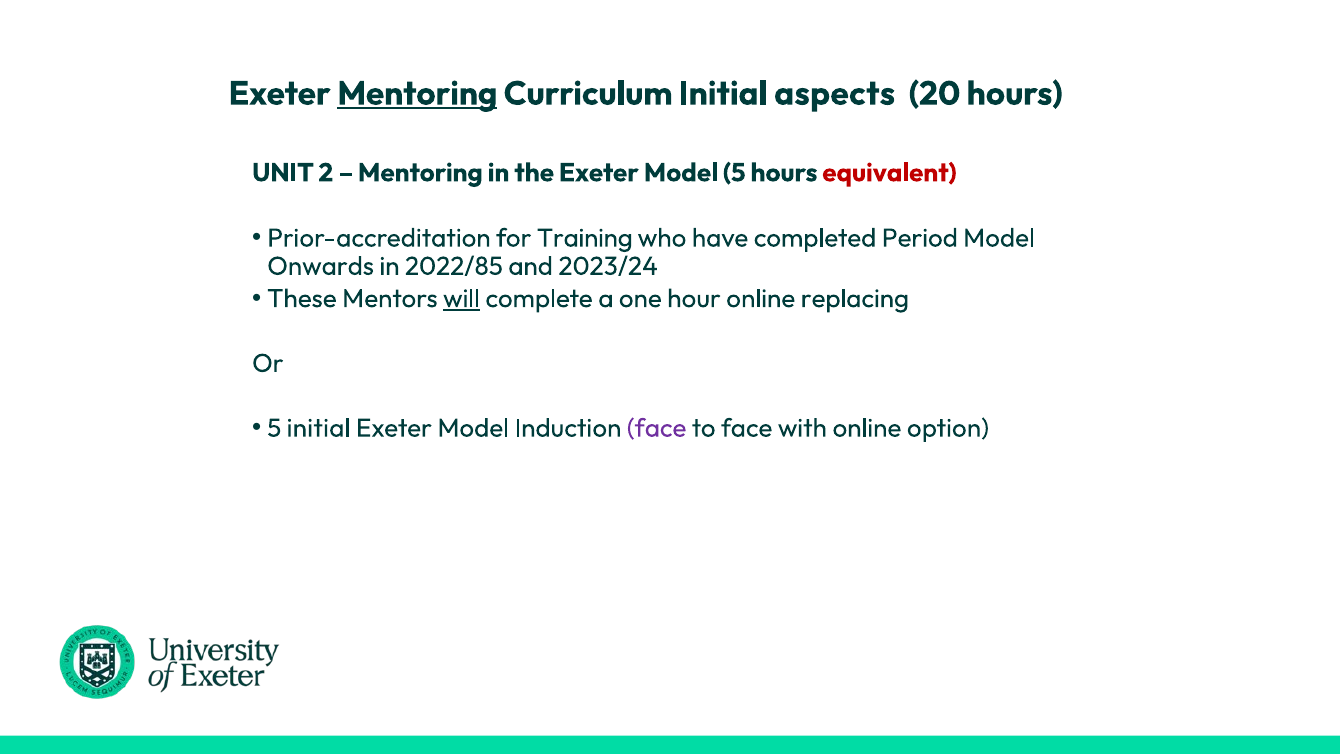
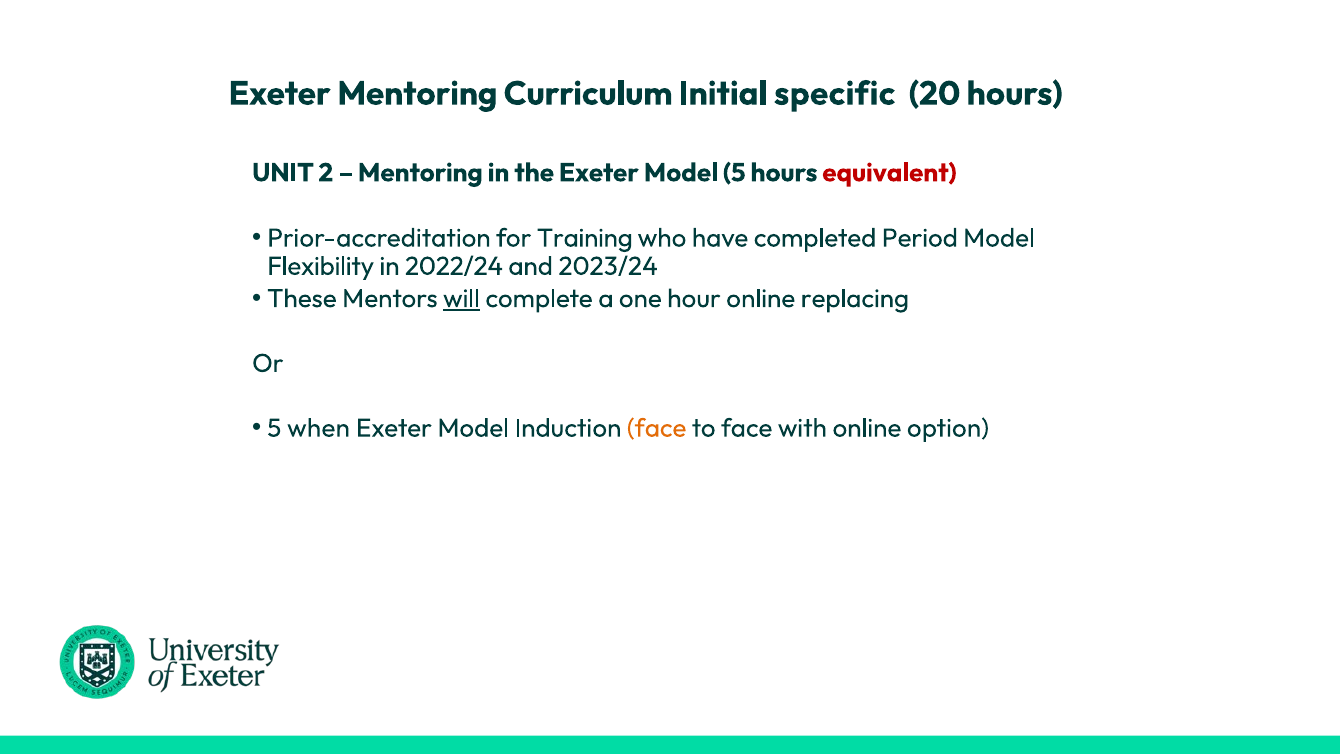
Mentoring underline: present -> none (417, 94)
aspects: aspects -> specific (835, 94)
Onwards: Onwards -> Flexibility (321, 266)
2022/85: 2022/85 -> 2022/24 (454, 266)
initial: initial -> when (319, 428)
face colour: purple -> orange (657, 428)
